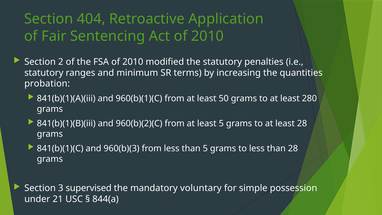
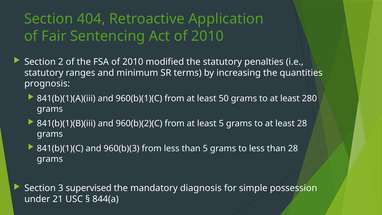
probation: probation -> prognosis (47, 84)
voluntary: voluntary -> diagnosis (201, 188)
